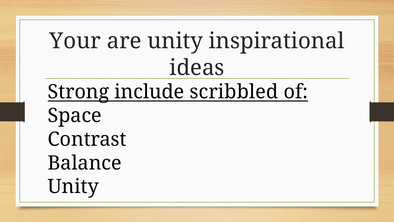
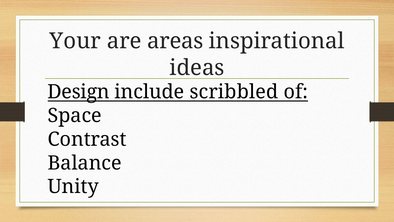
are unity: unity -> areas (175, 41)
Strong: Strong -> Design (79, 92)
